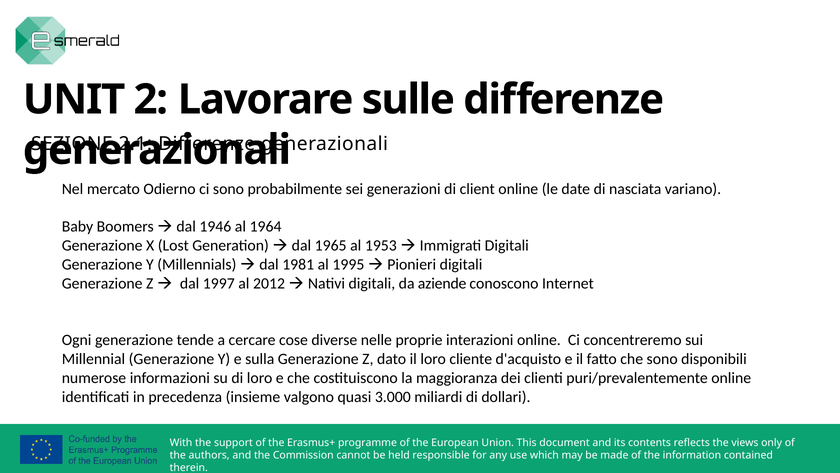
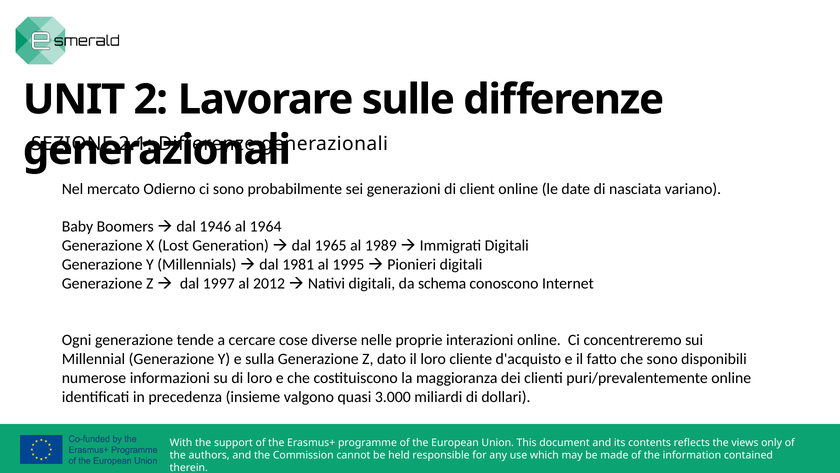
1953: 1953 -> 1989 (381, 245)
aziende: aziende -> schema (442, 283)
